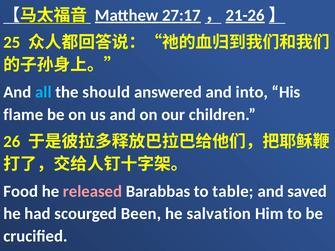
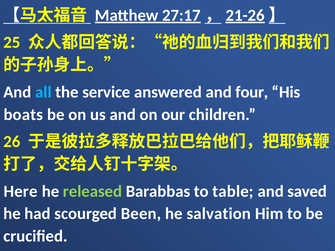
should: should -> service (106, 92)
into: into -> four (252, 92)
flame: flame -> boats (23, 115)
Food: Food -> Here (21, 191)
released colour: pink -> light green (92, 191)
